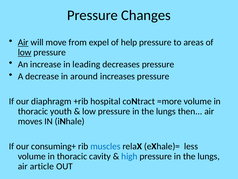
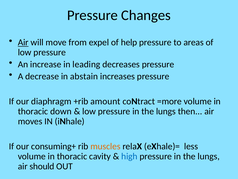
low underline: present -> none (25, 52)
around: around -> abstain (84, 76)
hospital: hospital -> amount (105, 101)
youth: youth -> down (61, 111)
muscles colour: blue -> orange (105, 146)
article: article -> should (42, 166)
